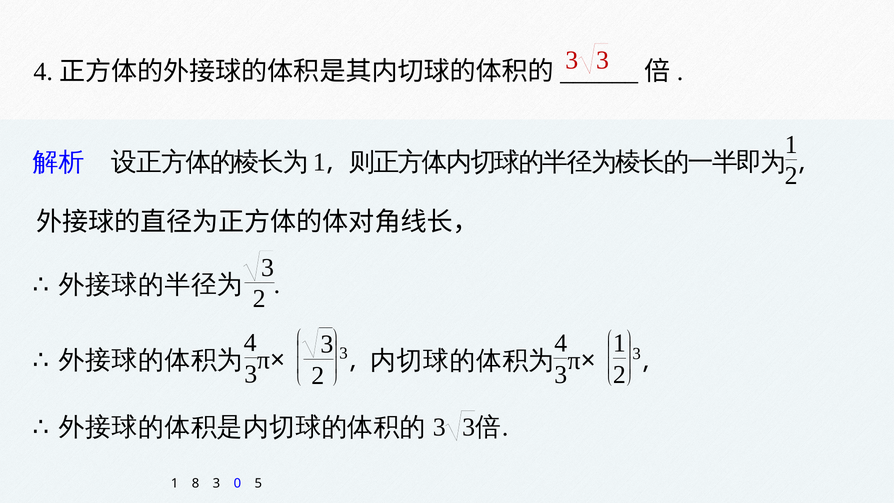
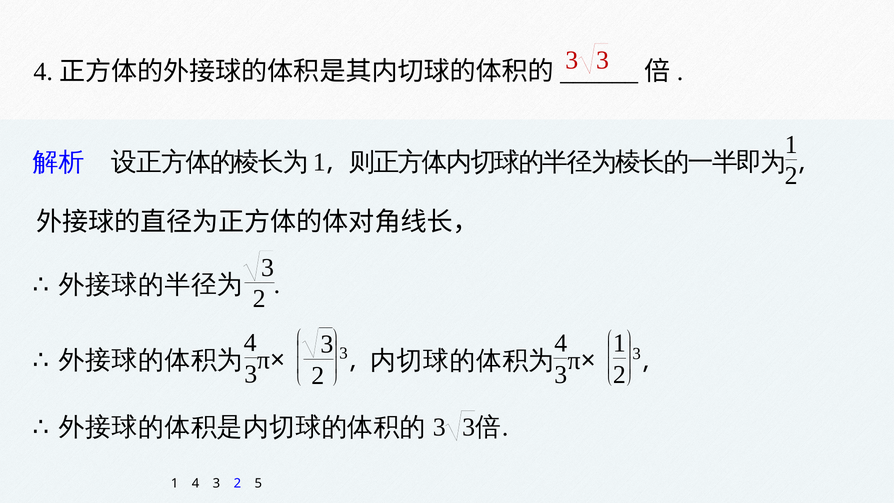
1 8: 8 -> 4 (196, 483)
0: 0 -> 2 (237, 483)
